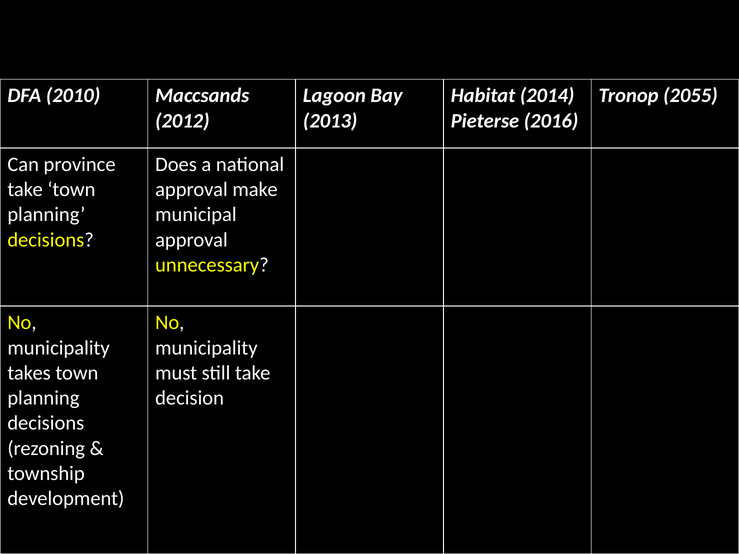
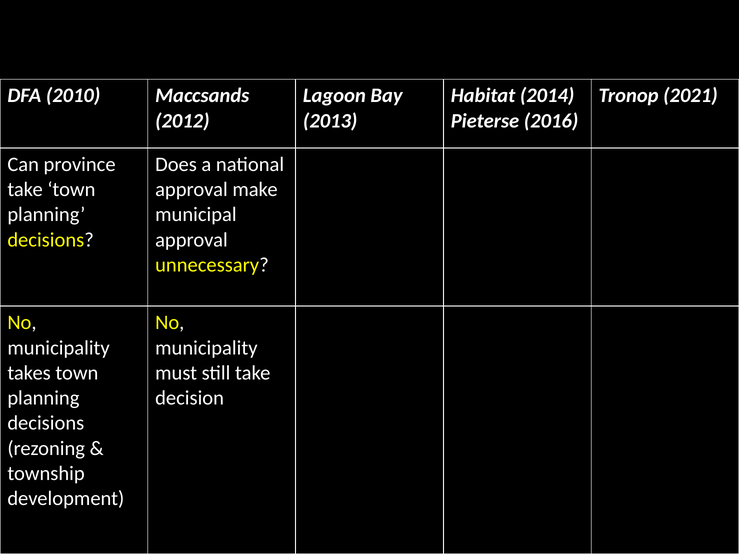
2055: 2055 -> 2021 (690, 96)
